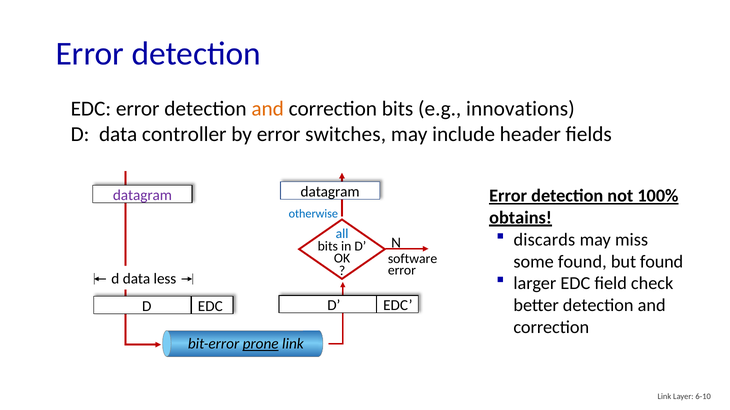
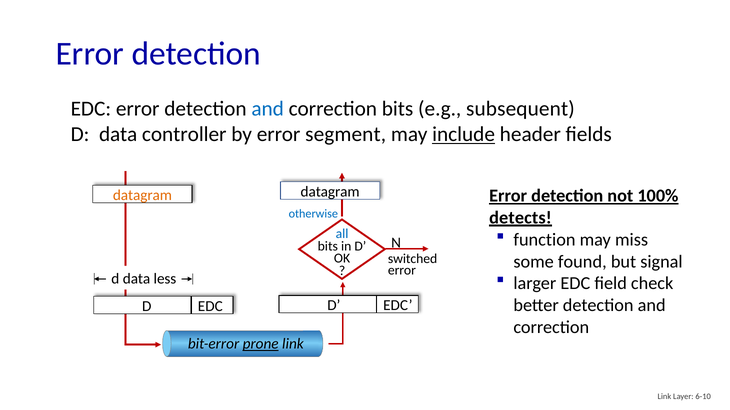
and colour: orange -> blue (268, 109)
innovations: innovations -> subsequent (520, 109)
switches: switches -> segment (346, 135)
include underline: none -> present (464, 135)
datagram colour: purple -> orange (142, 195)
obtains: obtains -> detects (520, 218)
discards: discards -> function (544, 240)
software: software -> switched (413, 259)
but found: found -> signal (661, 262)
